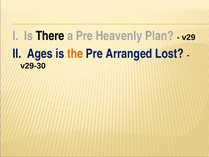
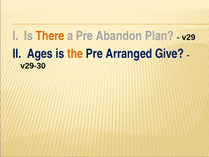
There colour: black -> orange (50, 36)
Heavenly: Heavenly -> Abandon (119, 36)
Lost: Lost -> Give (169, 54)
